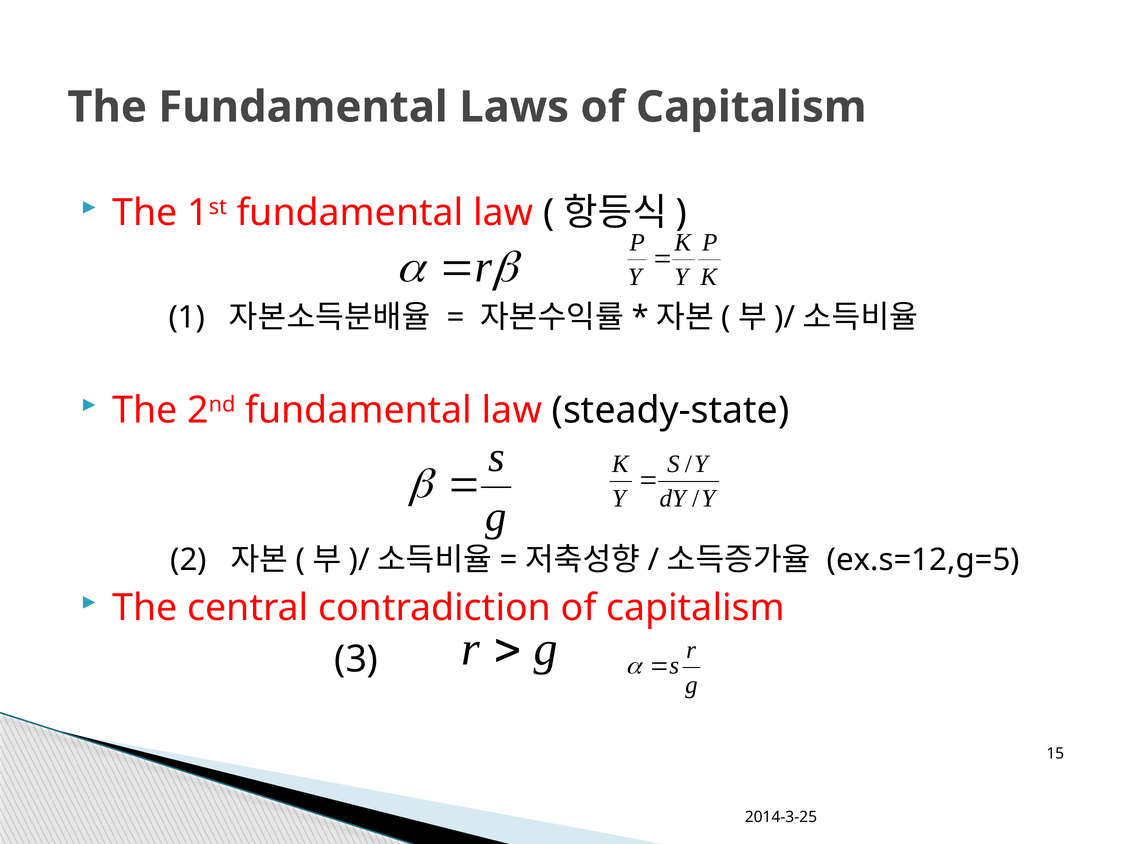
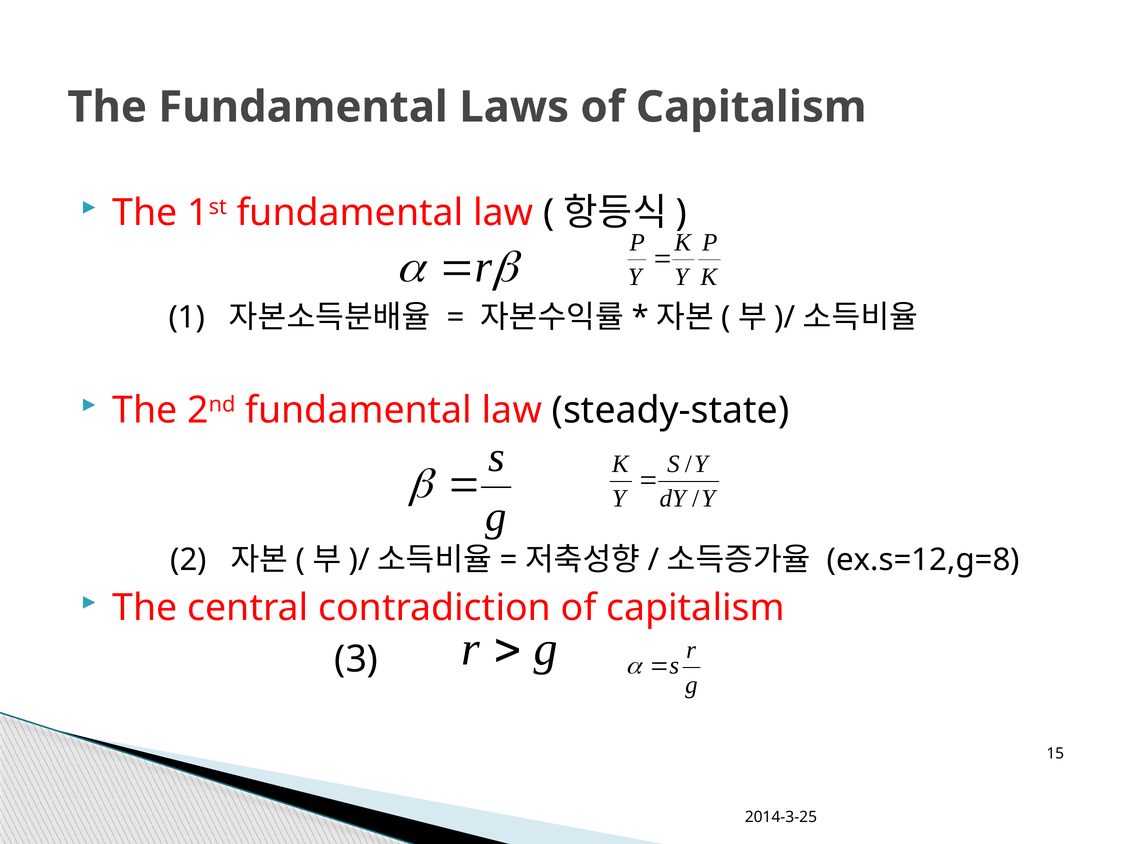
ex.s=12,g=5: ex.s=12,g=5 -> ex.s=12,g=8 (923, 560)
